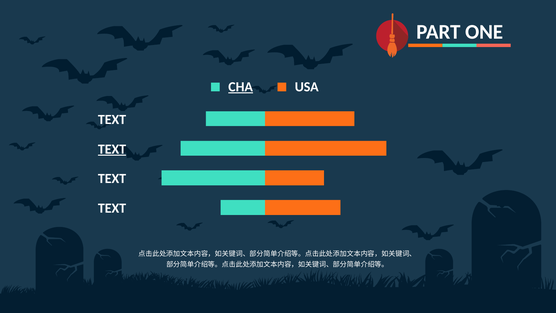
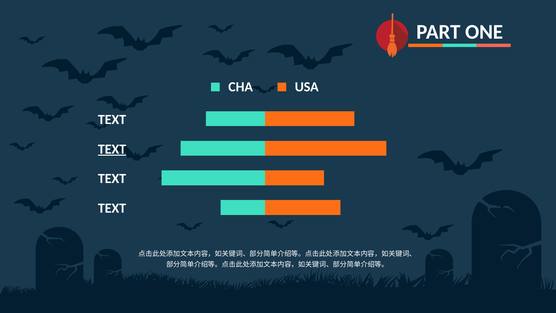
CHA underline: present -> none (241, 87)
